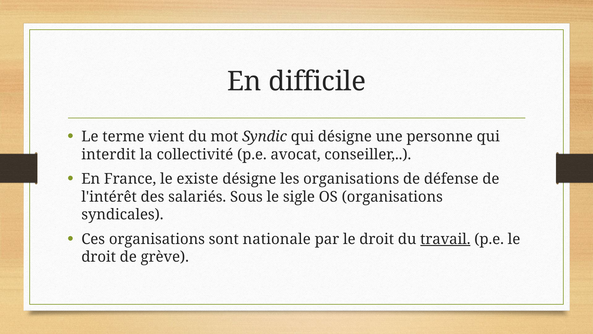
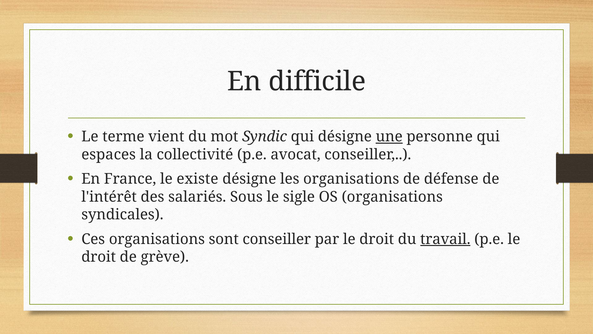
une underline: none -> present (389, 137)
interdit: interdit -> espaces (109, 154)
sont nationale: nationale -> conseiller (277, 239)
